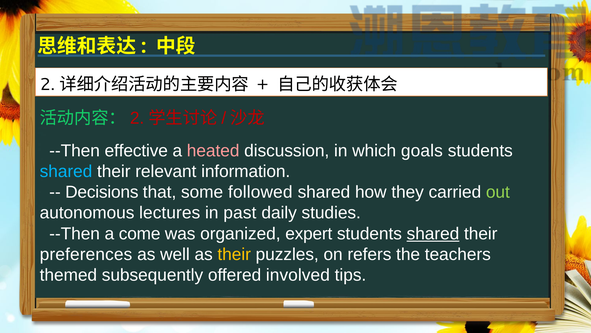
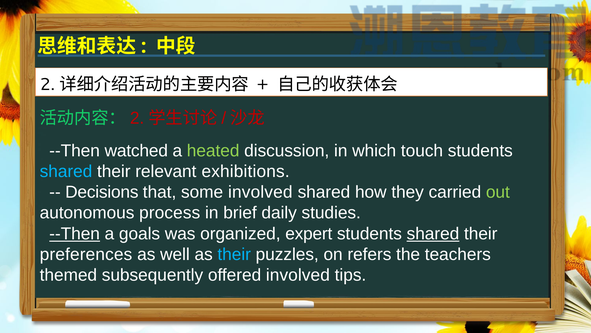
effective: effective -> watched (136, 151)
heated colour: pink -> light green (213, 151)
goals: goals -> touch (422, 151)
information: information -> exhibitions (246, 171)
some followed: followed -> involved (260, 192)
lectures: lectures -> process (170, 213)
past: past -> brief (240, 213)
--Then underline: none -> present (75, 233)
come: come -> goals (140, 233)
their colour: yellow -> light blue (234, 254)
